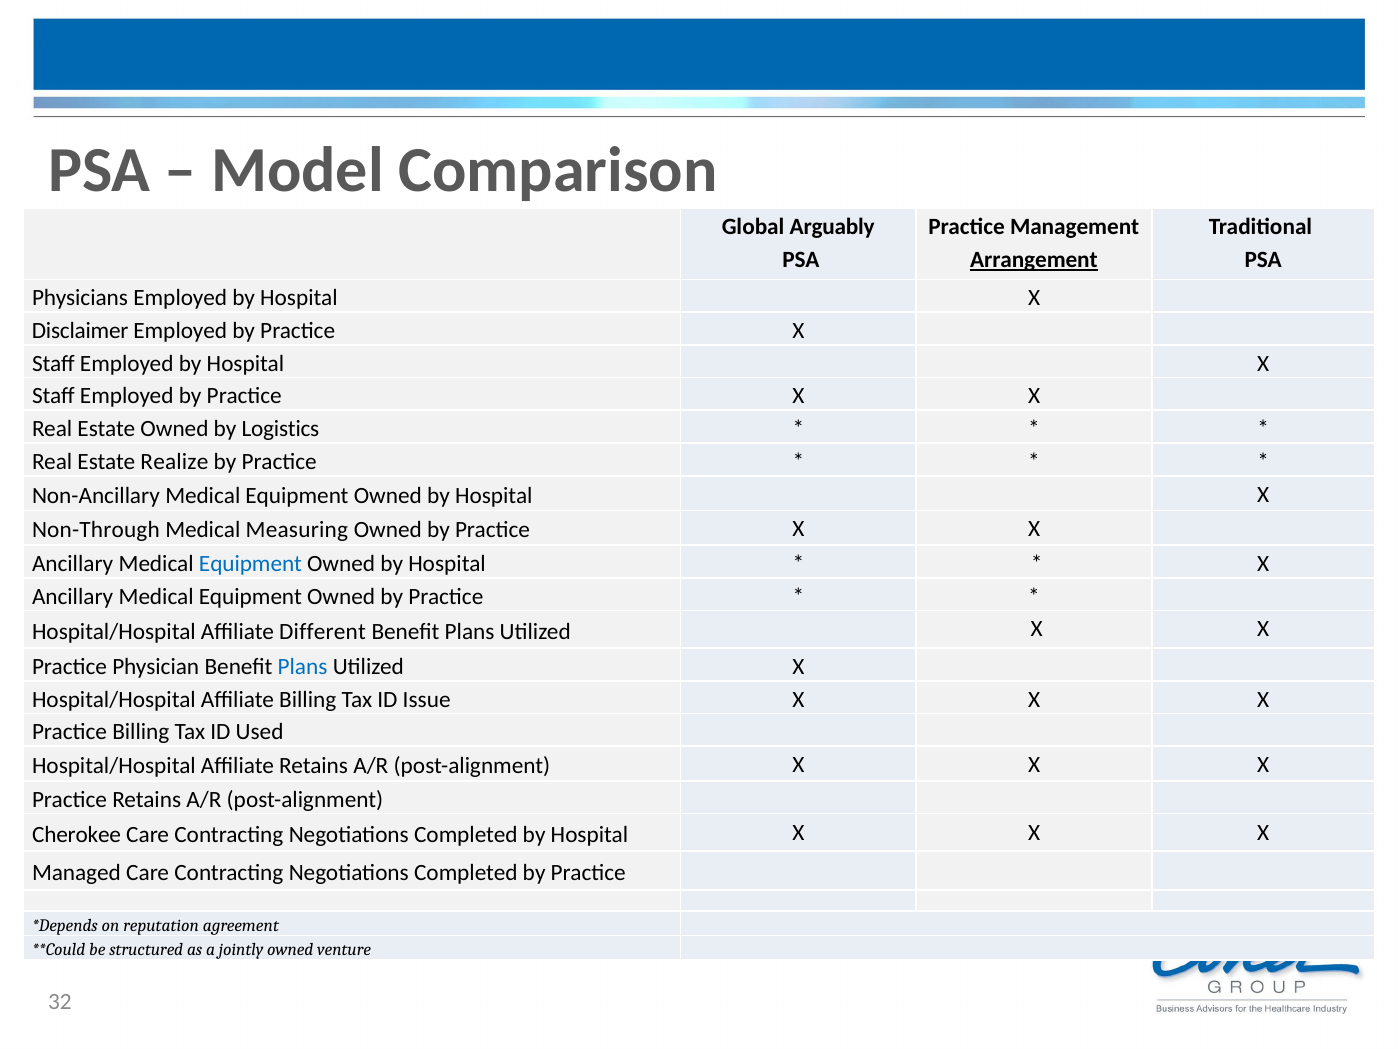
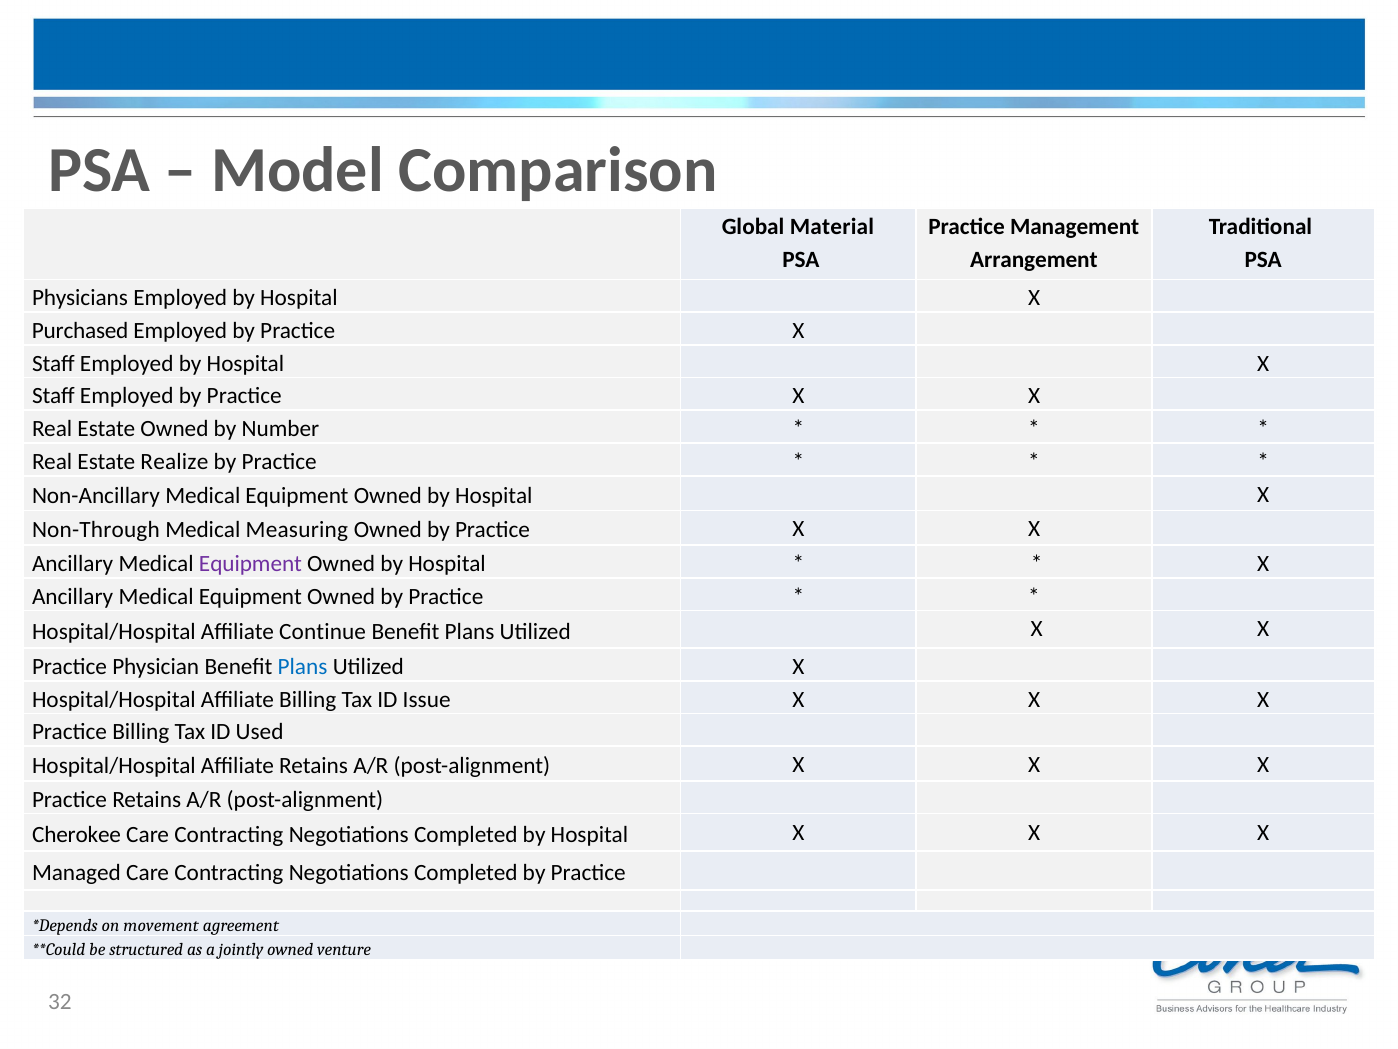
Arguably: Arguably -> Material (832, 227)
Arrangement underline: present -> none (1034, 260)
Disclaimer: Disclaimer -> Purchased (80, 331)
Logistics: Logistics -> Number (280, 429)
Equipment colour: blue -> purple (250, 564)
Different: Different -> Continue (323, 631)
reputation: reputation -> movement (161, 925)
